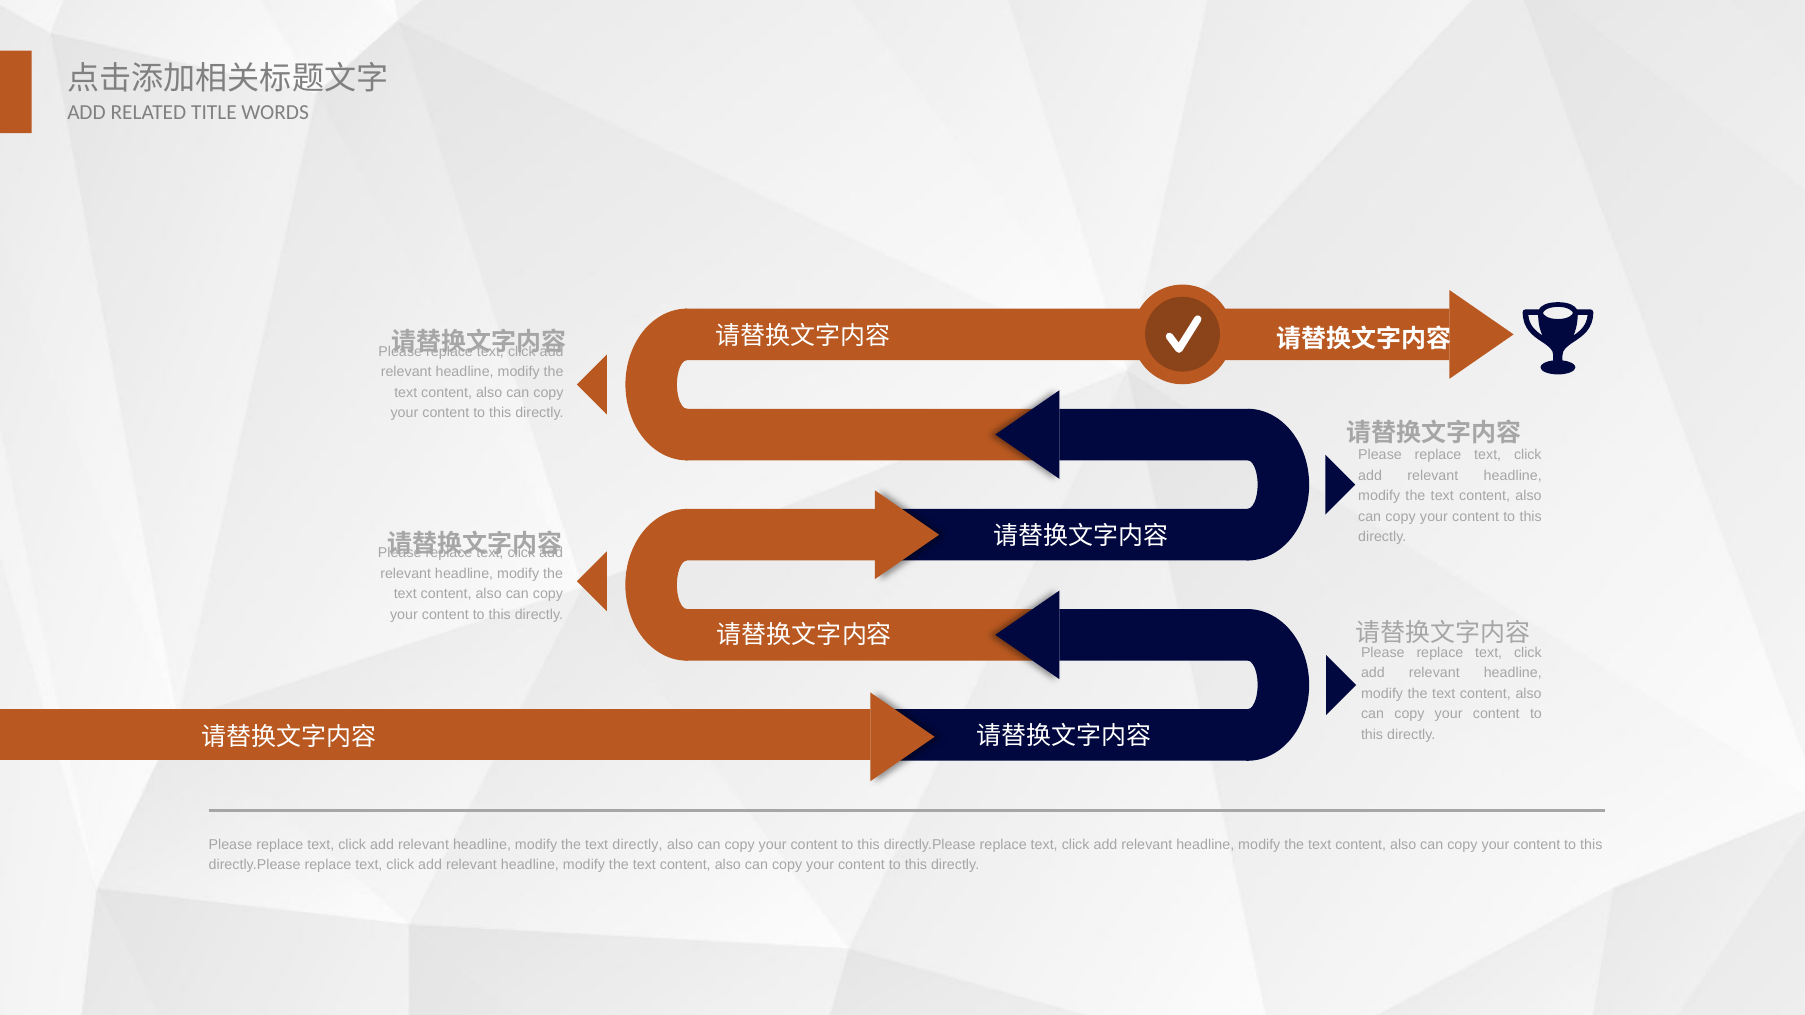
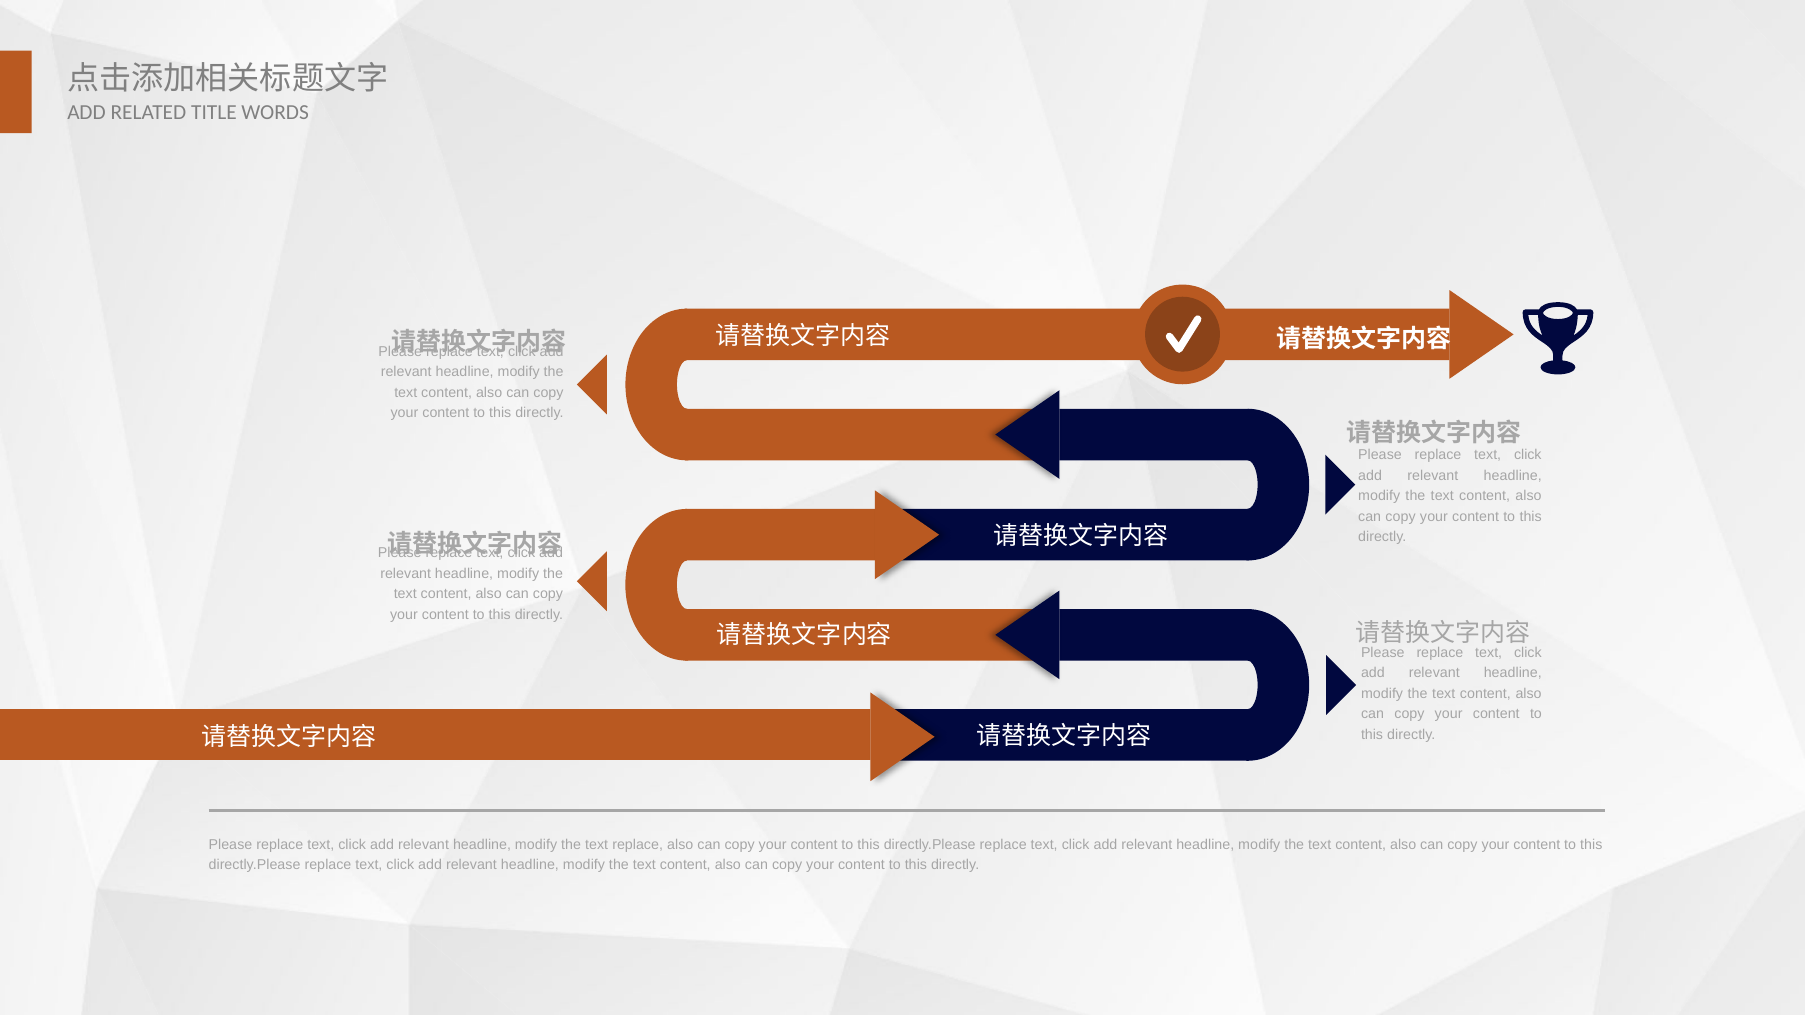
text directly: directly -> replace (638, 845)
